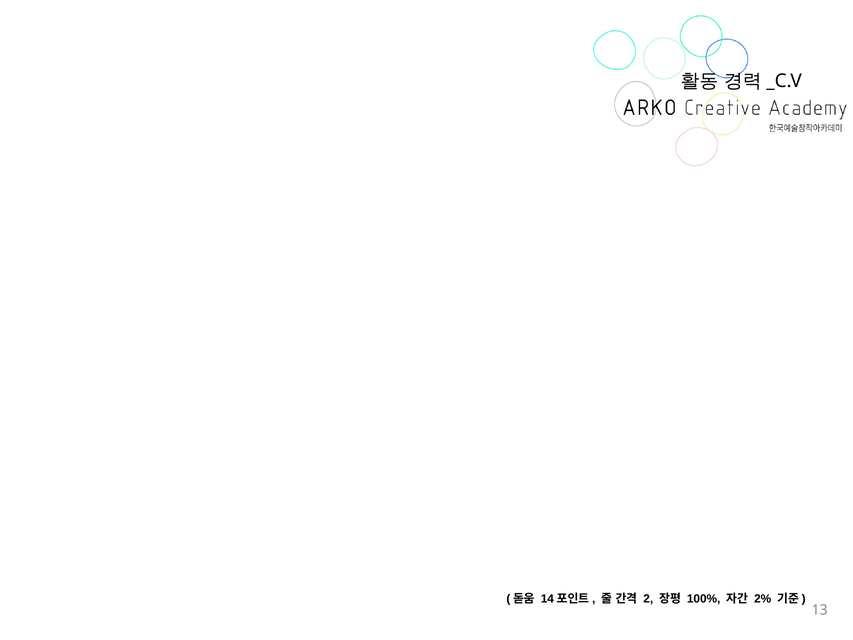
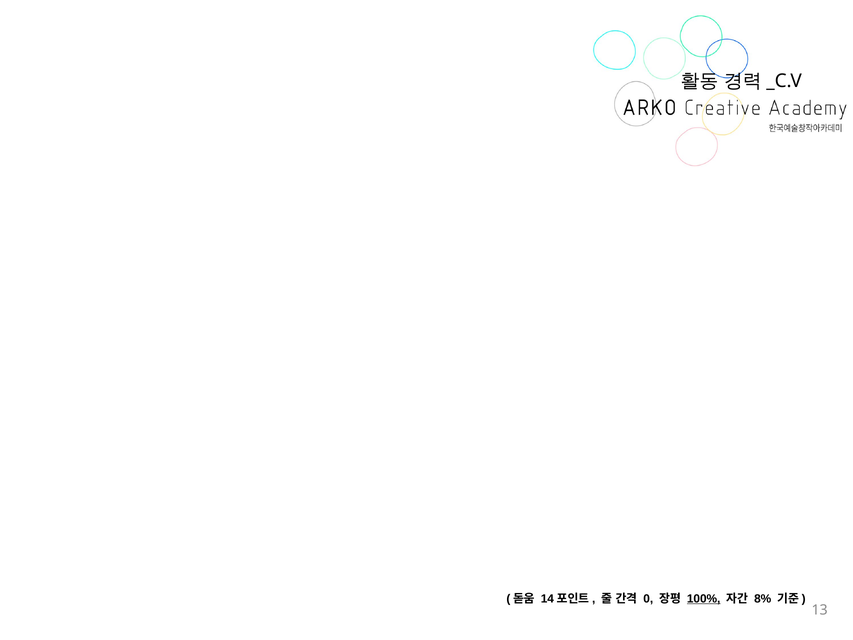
2: 2 -> 0 (648, 598)
100% underline: none -> present (704, 598)
2%: 2% -> 8% (763, 598)
